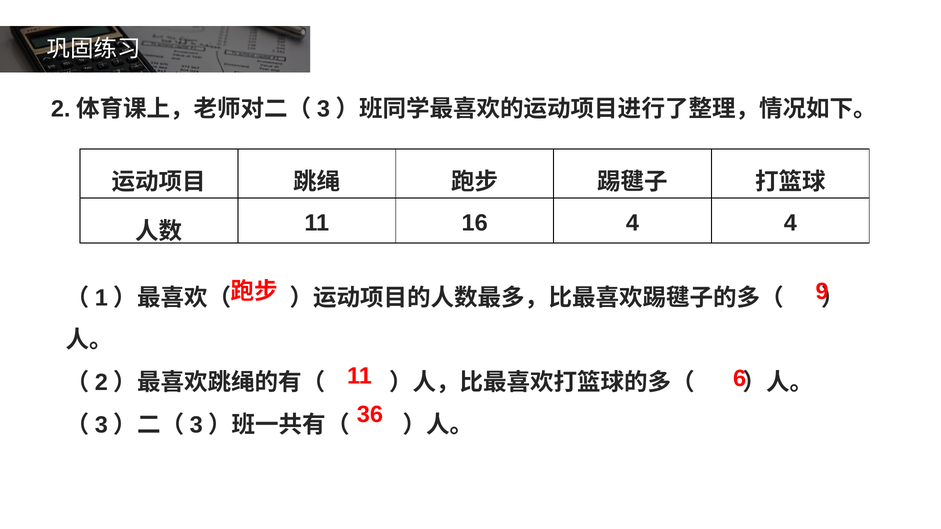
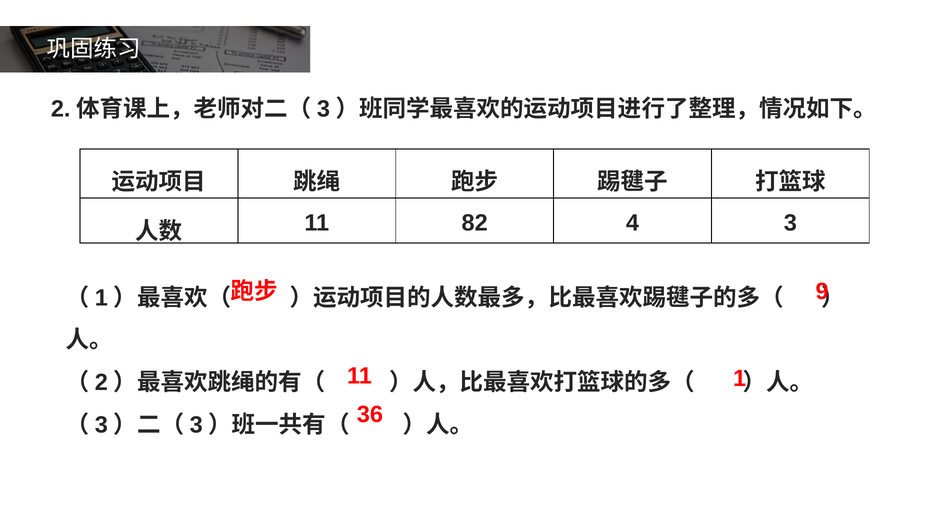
16: 16 -> 82 (475, 223)
4 4: 4 -> 3 (790, 223)
6: 6 -> 1 (740, 379)
